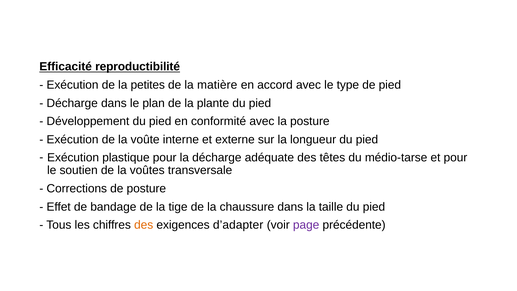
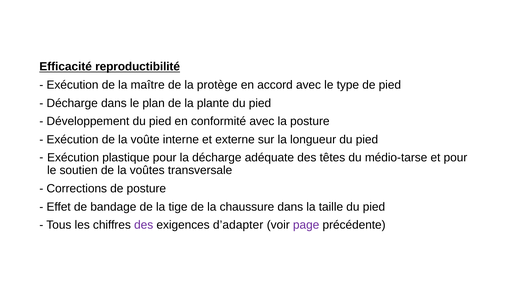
petites: petites -> maître (148, 85)
matière: matière -> protège (217, 85)
des colour: orange -> purple (144, 225)
